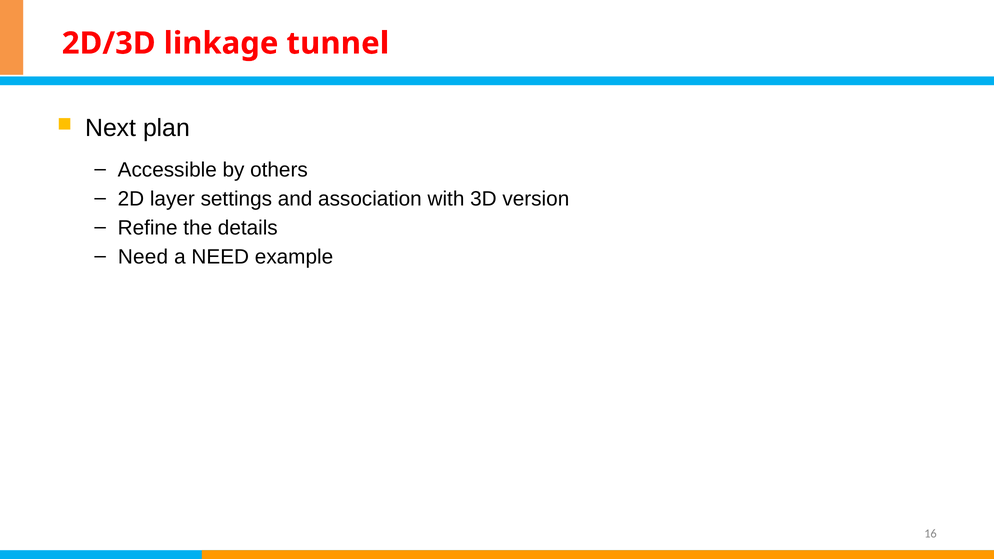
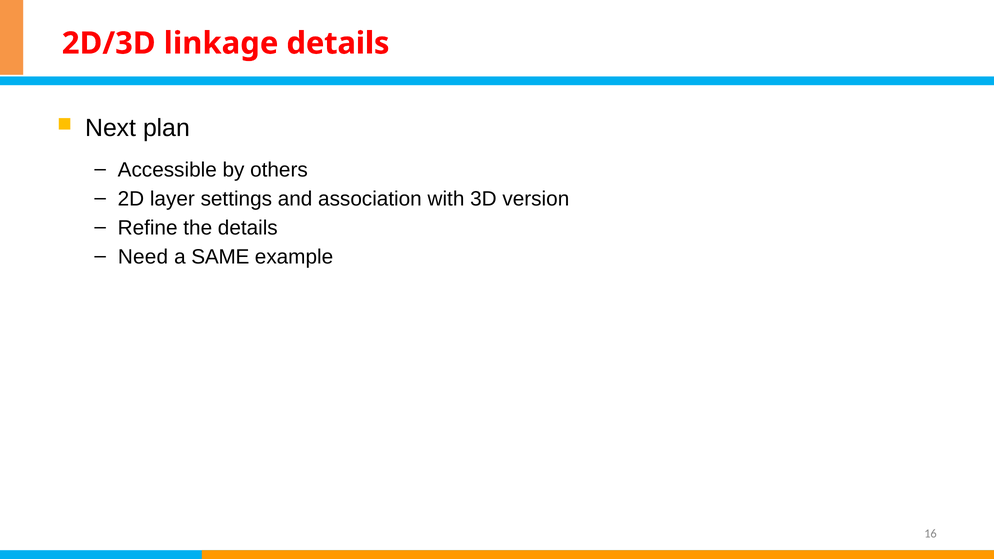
linkage tunnel: tunnel -> details (338, 43)
a NEED: NEED -> SAME (220, 257)
